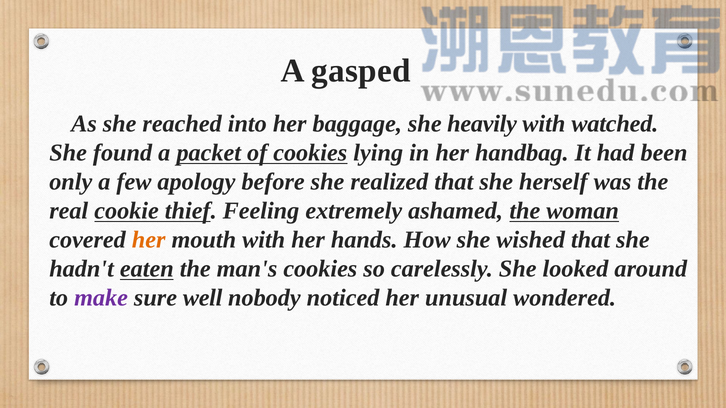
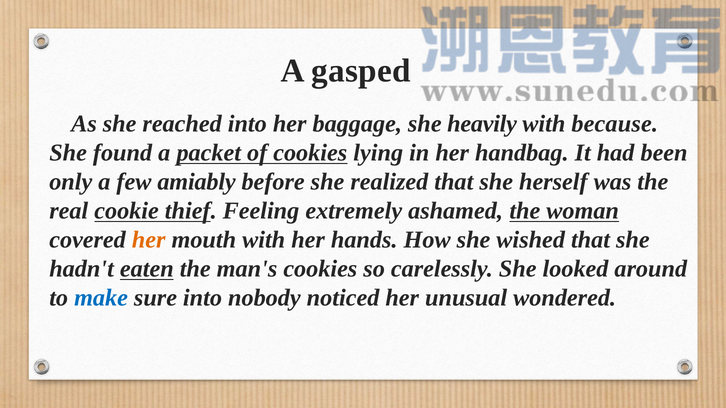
watched: watched -> because (615, 124)
apology: apology -> amiably (197, 182)
make colour: purple -> blue (101, 298)
sure well: well -> into (203, 298)
